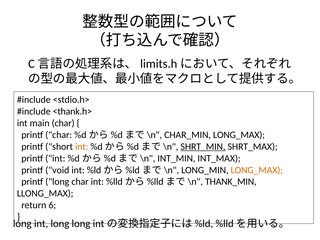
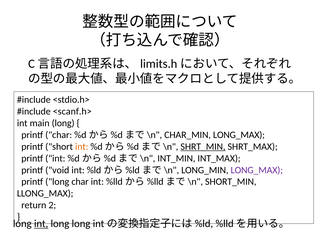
<thank.h>: <thank.h> -> <scanf.h> (72, 111)
main char: char -> long (63, 123)
LONG_MAX colour: orange -> purple (257, 170)
THANK_MIN: THANK_MIN -> SHORT_MIN (231, 182)
6: 6 -> 2 (52, 205)
int underline: none -> present (41, 224)
